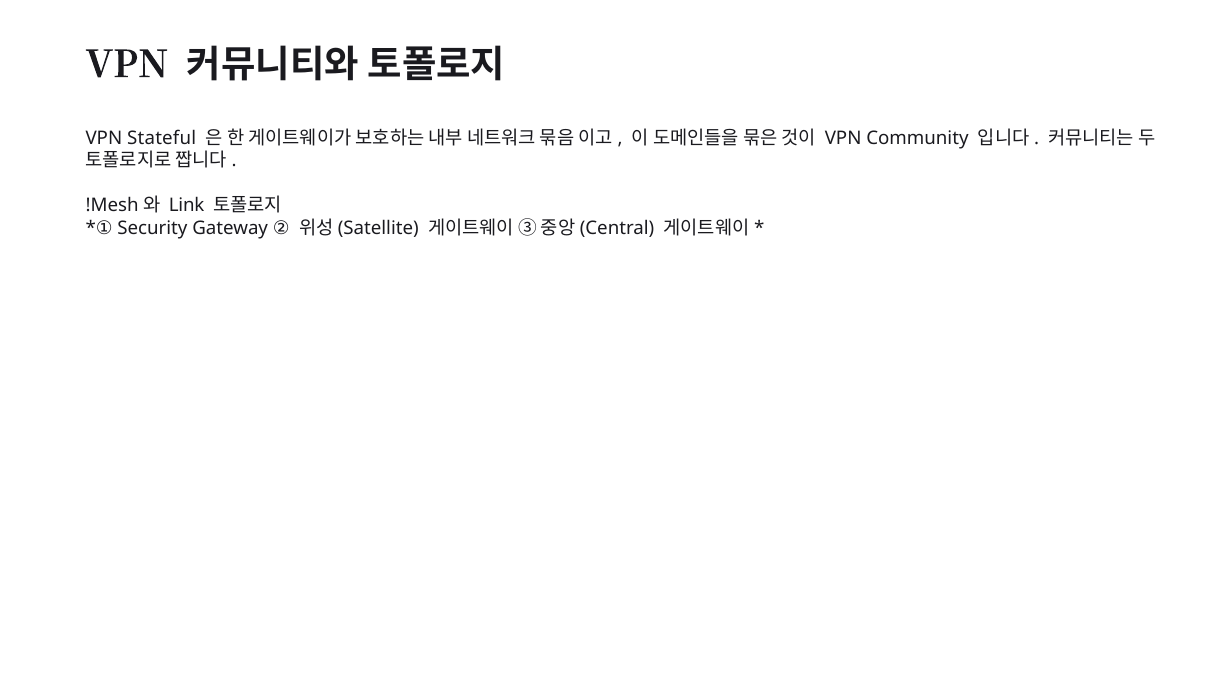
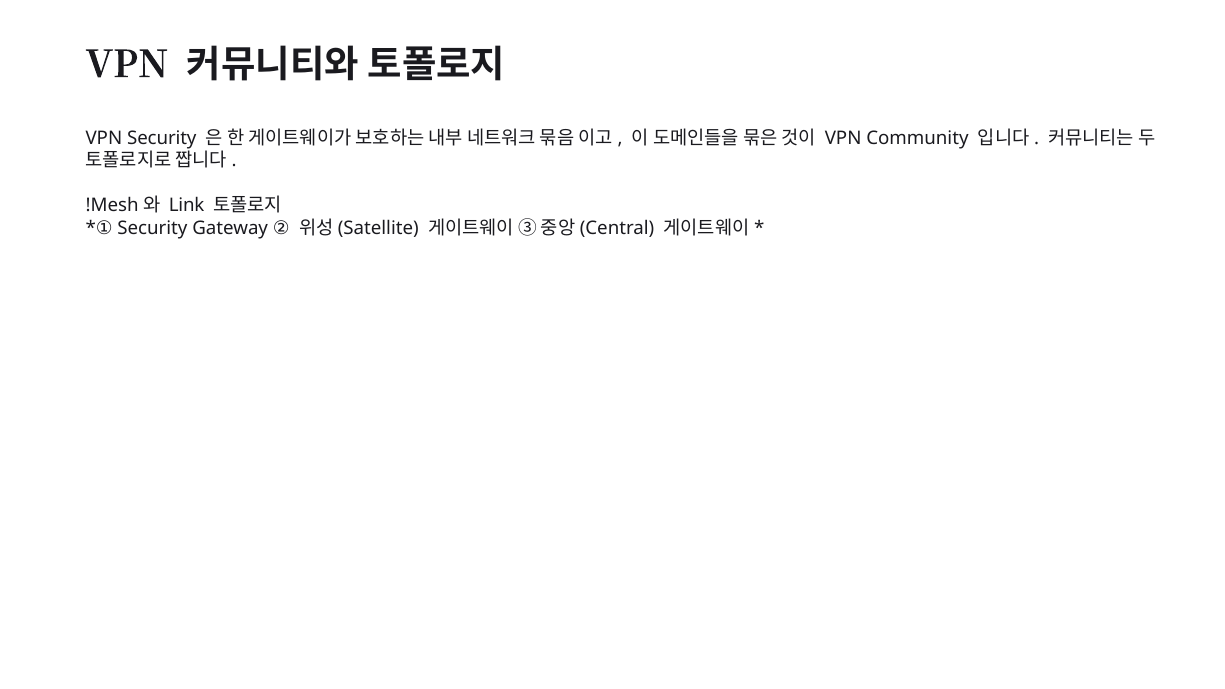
VPN Stateful: Stateful -> Security (162, 138)
